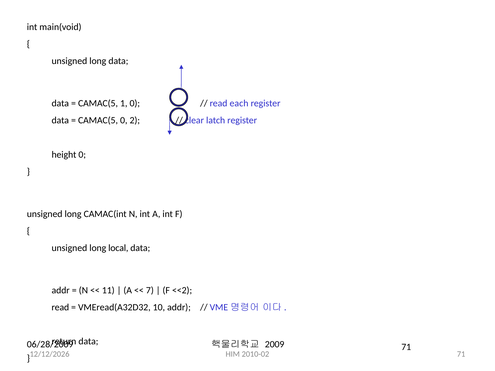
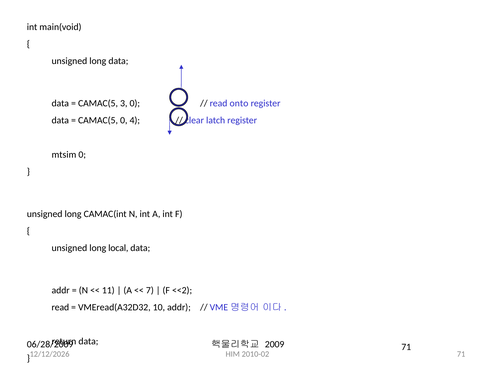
1: 1 -> 3 (124, 104)
each: each -> onto (239, 104)
2: 2 -> 4 (135, 121)
height: height -> mtsim (64, 155)
